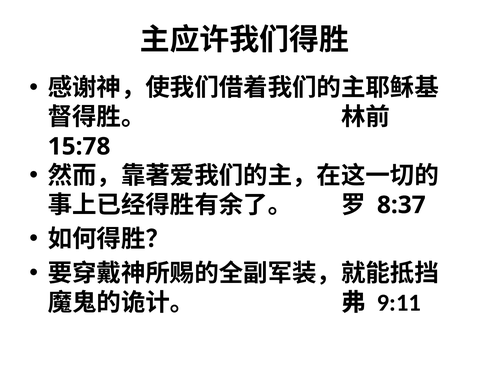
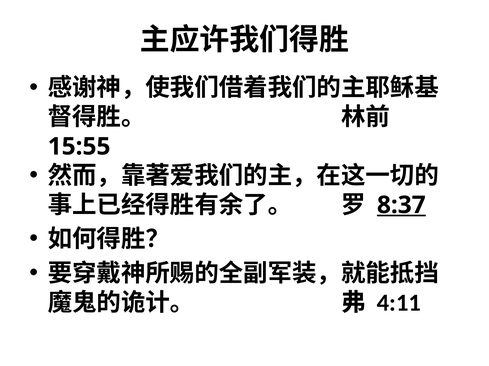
15:78: 15:78 -> 15:55 (79, 147)
8:37 underline: none -> present (401, 205)
9:11: 9:11 -> 4:11 (399, 303)
